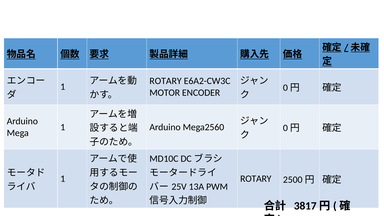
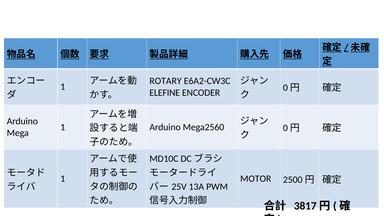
MOTOR: MOTOR -> ELEFINE (165, 93)
ROTARY: ROTARY -> MOTOR (256, 179)
